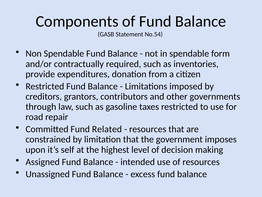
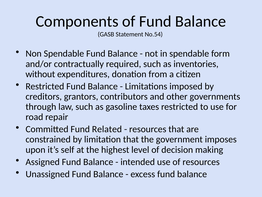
provide: provide -> without (40, 74)
